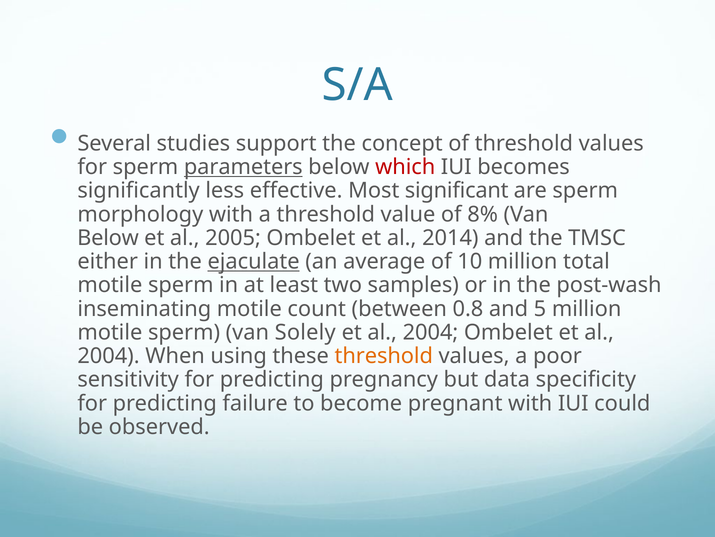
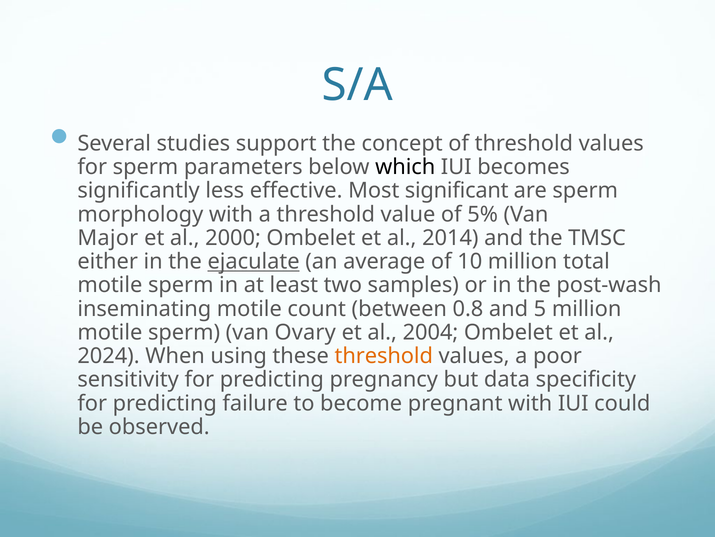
parameters underline: present -> none (243, 167)
which colour: red -> black (405, 167)
8%: 8% -> 5% (483, 214)
Below: Below -> Major (108, 238)
2005: 2005 -> 2000 (233, 238)
Solely: Solely -> Ovary (305, 332)
2004: 2004 -> 2024 (109, 356)
